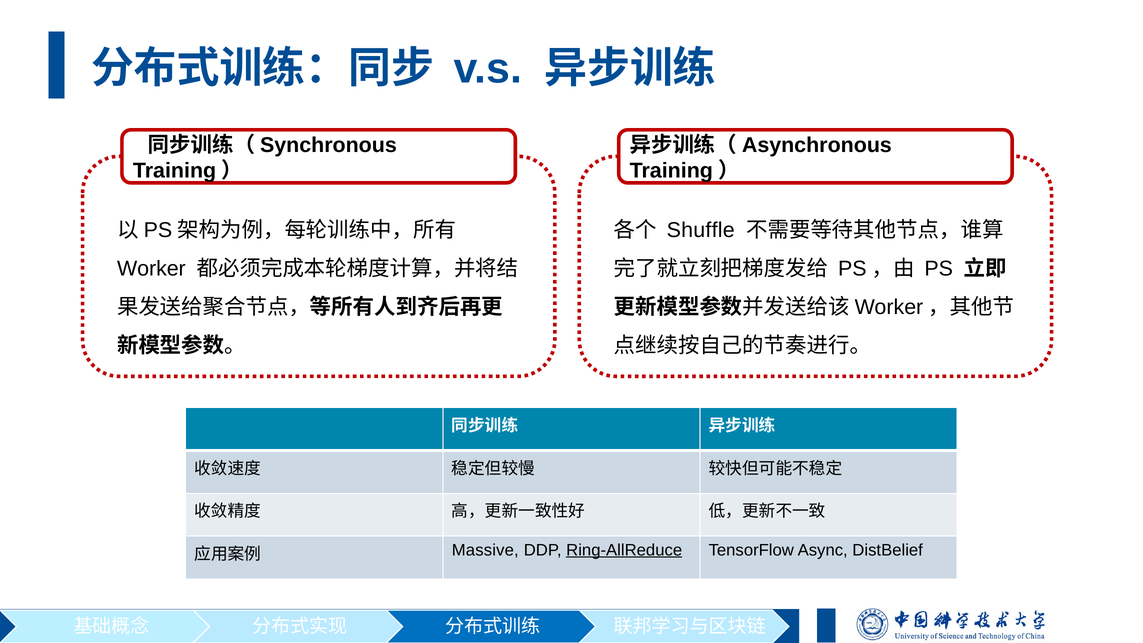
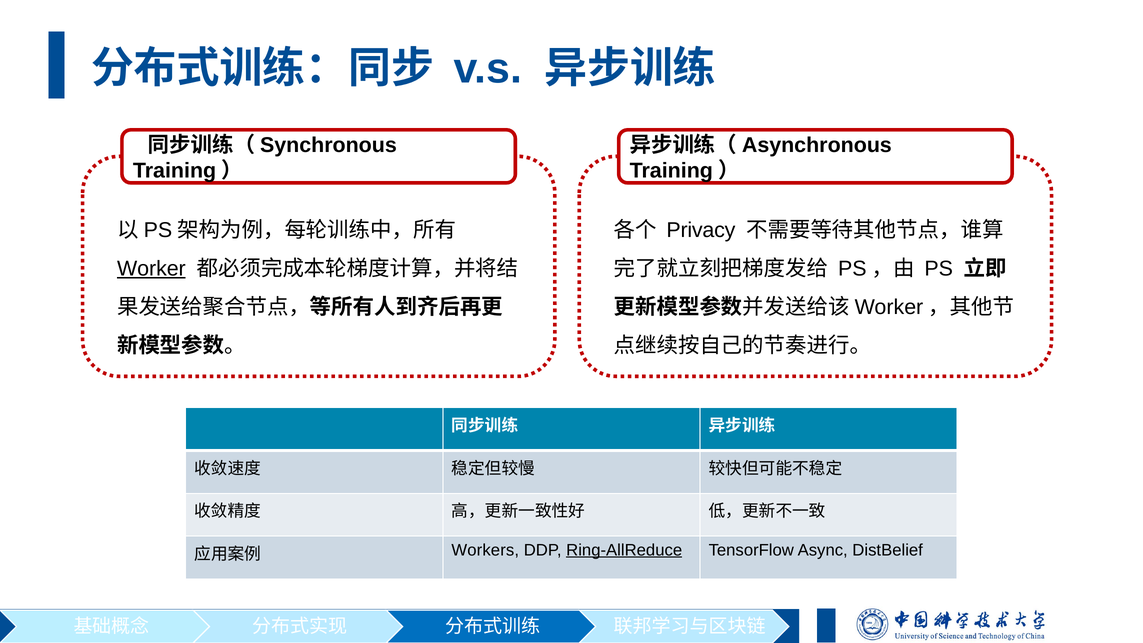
Shuffle: Shuffle -> Privacy (701, 230)
Worker underline: none -> present (151, 269)
Massive: Massive -> Workers (485, 550)
